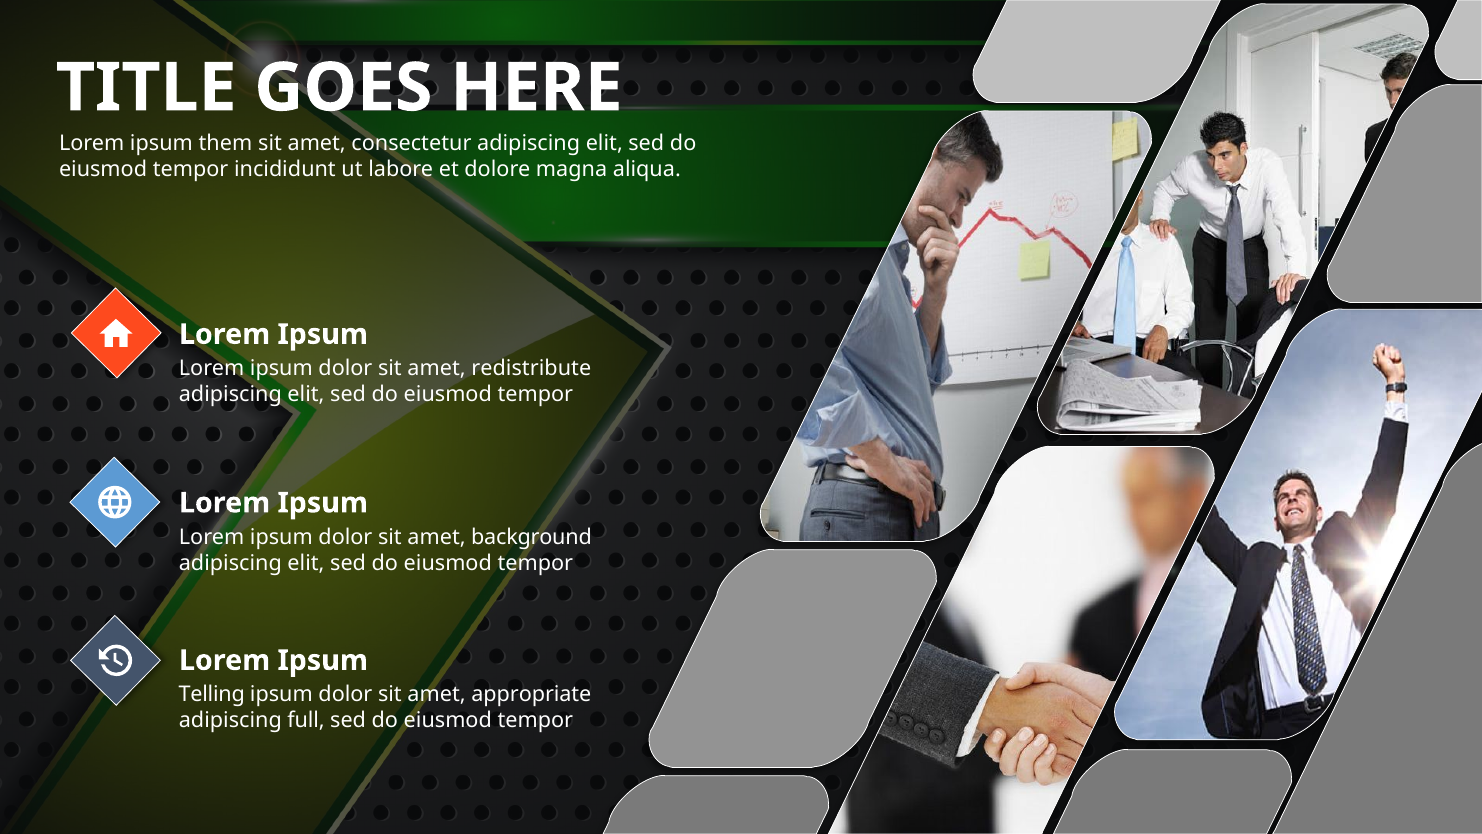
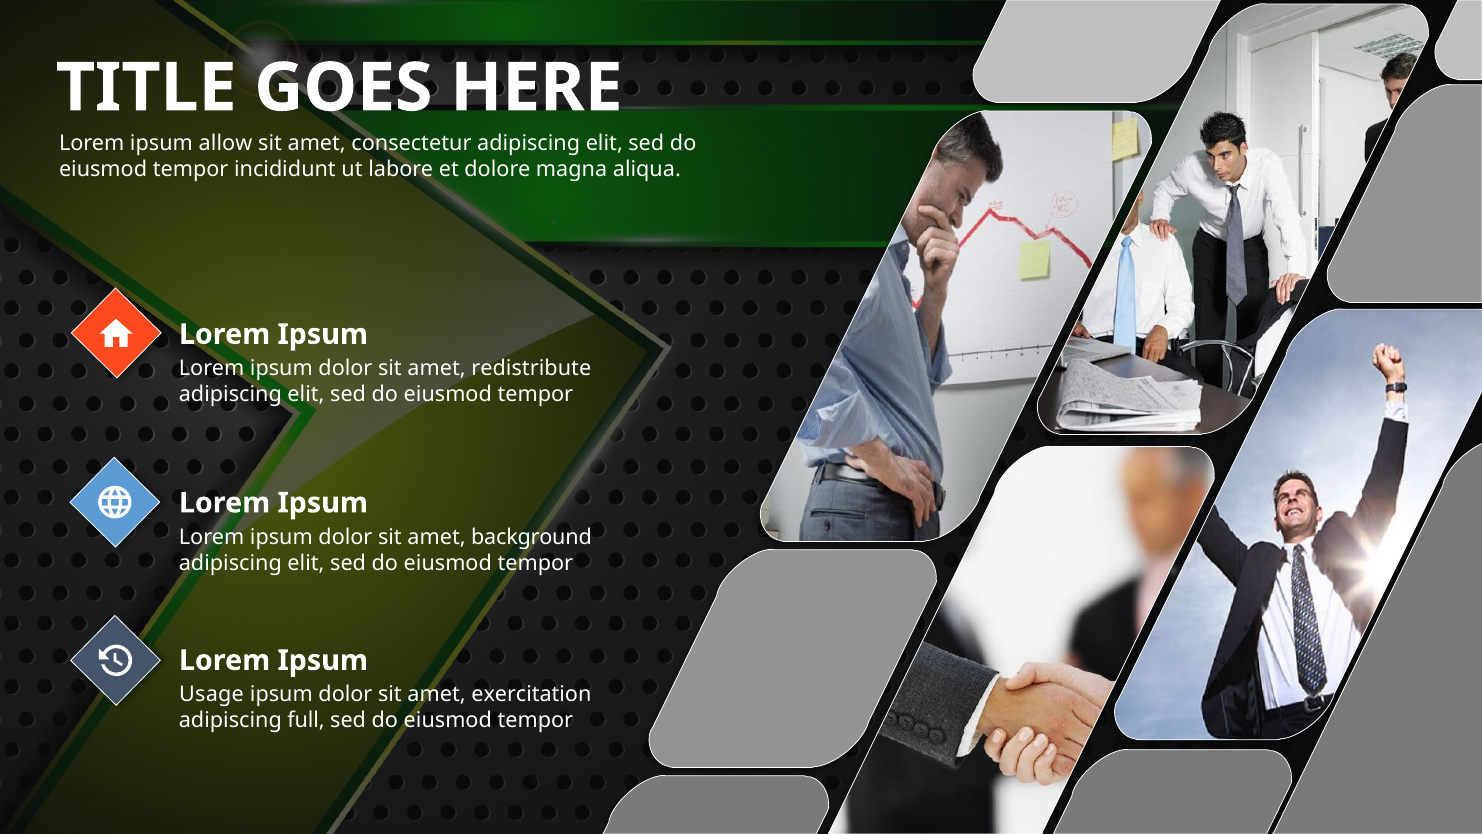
them: them -> allow (225, 143)
Telling: Telling -> Usage (212, 694)
appropriate: appropriate -> exercitation (531, 694)
